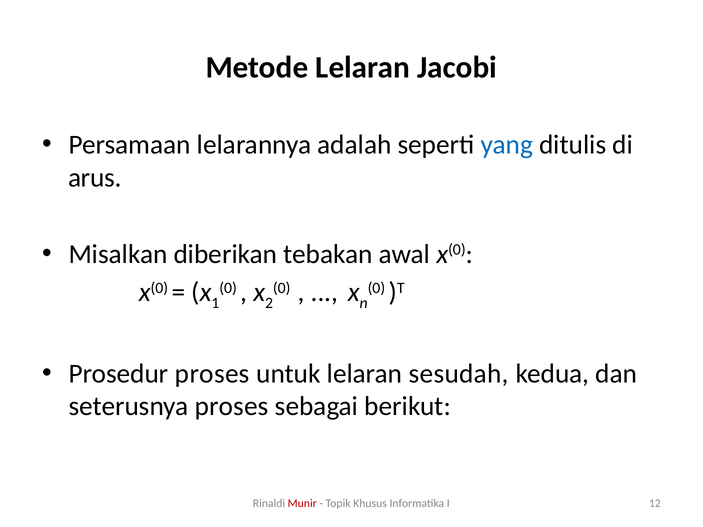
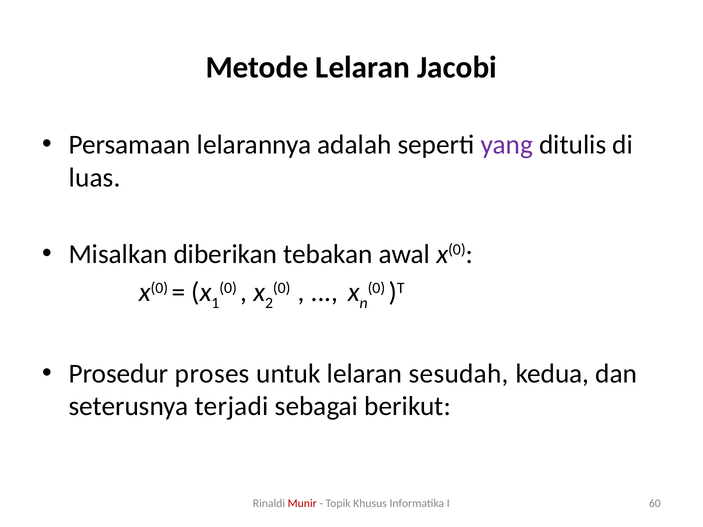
yang colour: blue -> purple (507, 145)
arus: arus -> luas (95, 178)
seterusnya proses: proses -> terjadi (232, 407)
12: 12 -> 60 (655, 503)
